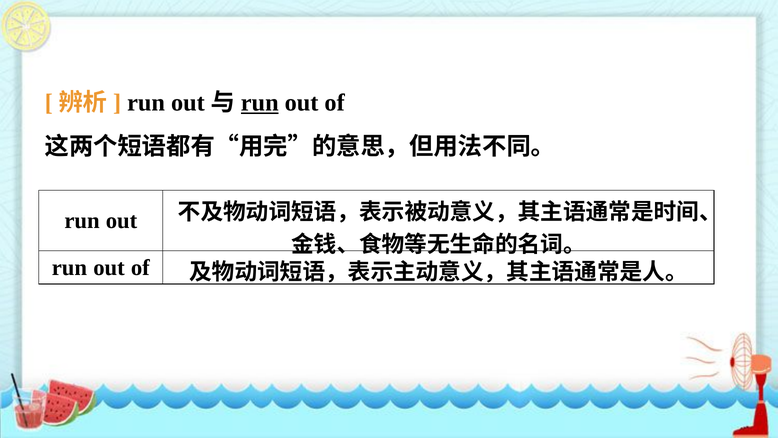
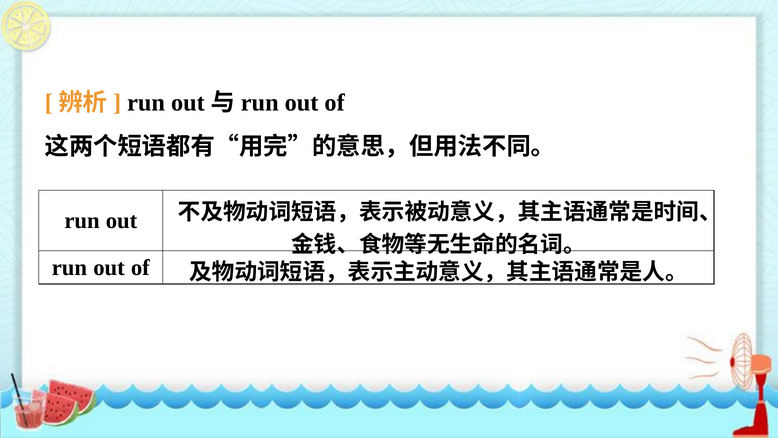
run underline: present -> none (260, 103)
